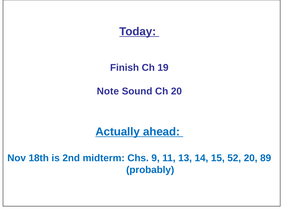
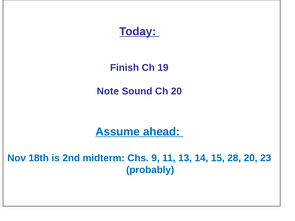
Actually: Actually -> Assume (118, 132)
52: 52 -> 28 (234, 158)
89: 89 -> 23 (266, 158)
